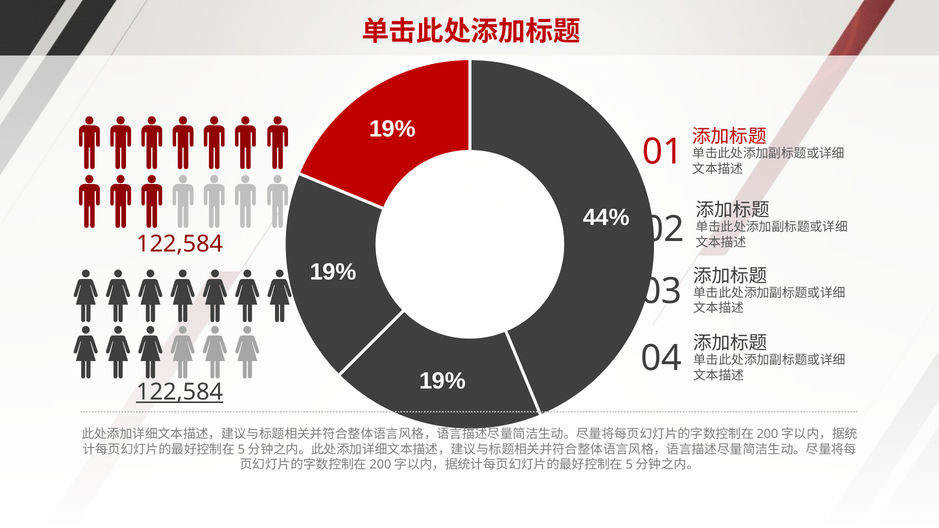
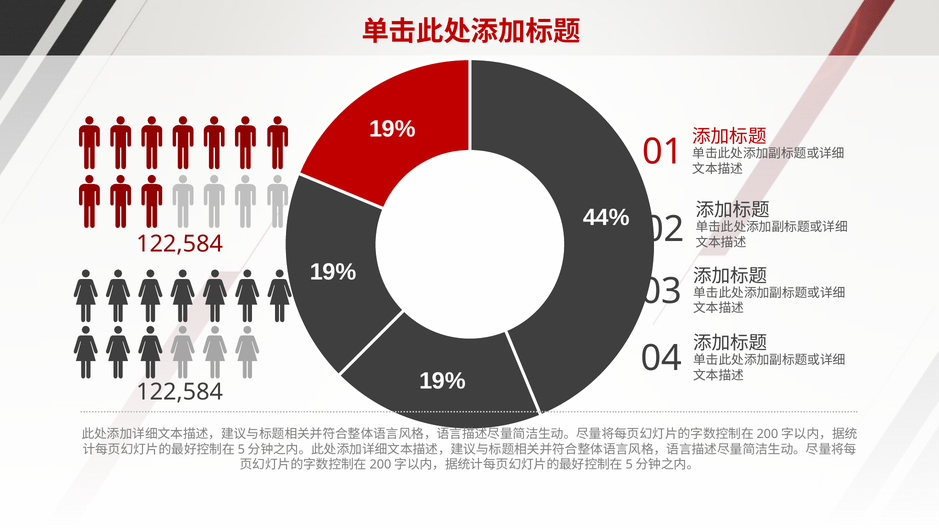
122,584 underline: present -> none (180, 392)
